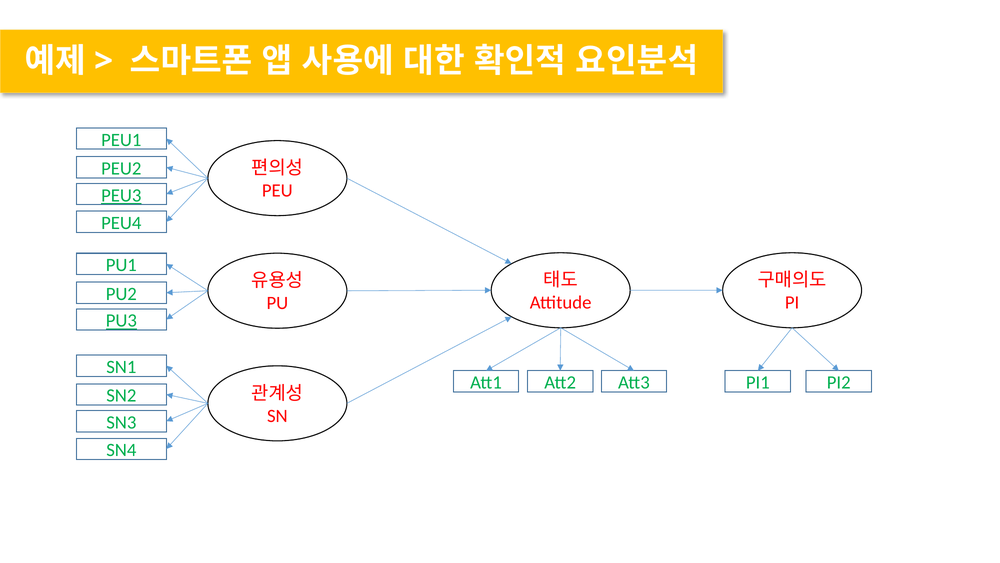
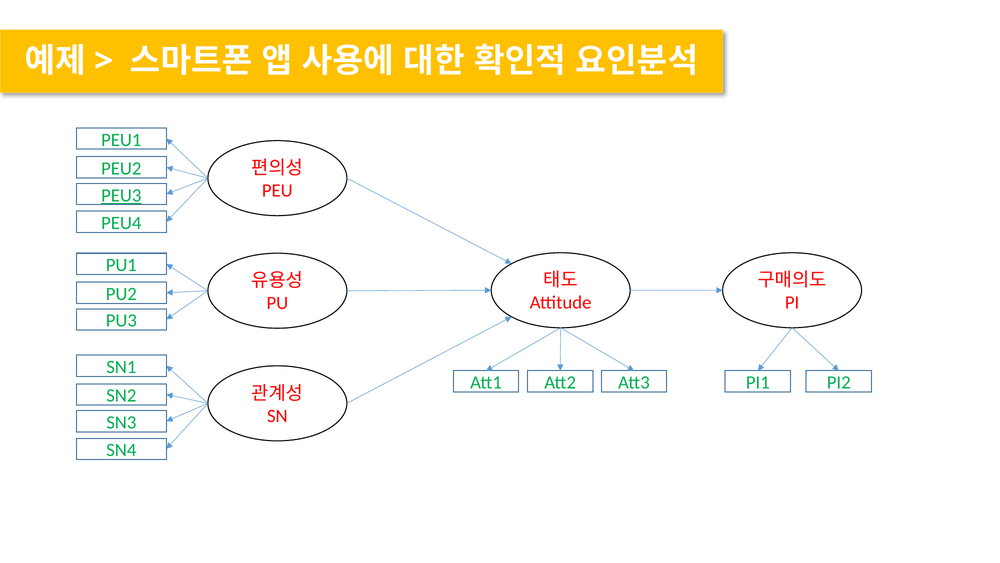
PU3 underline: present -> none (121, 320)
